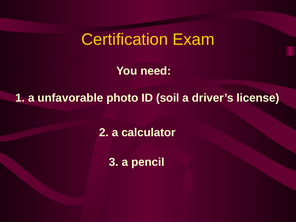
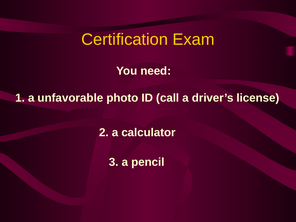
soil: soil -> call (168, 98)
